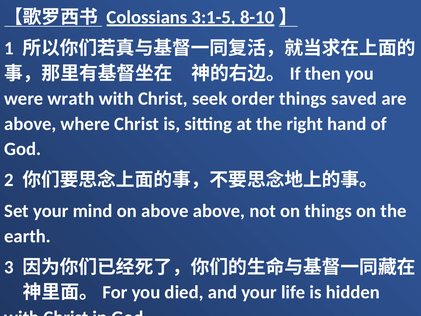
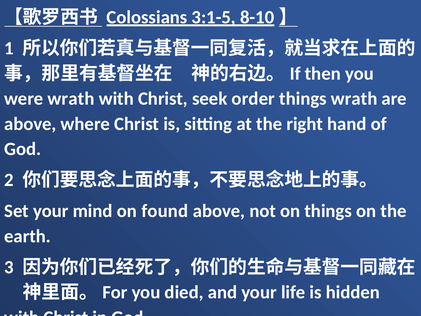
things saved: saved -> wrath (354, 99)
on above: above -> found (165, 211)
